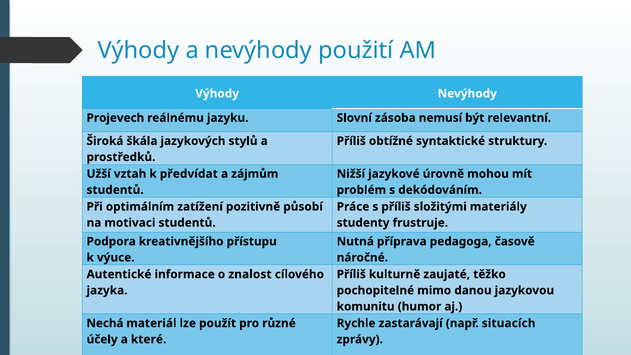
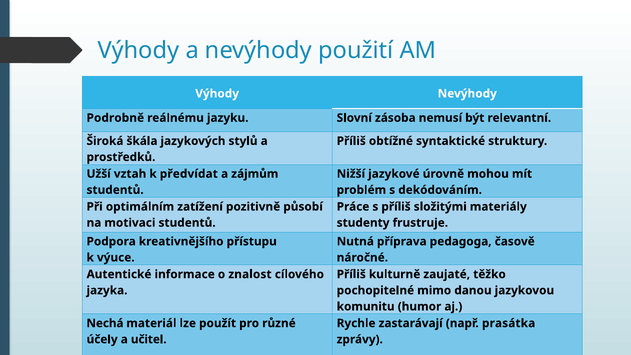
Projevech: Projevech -> Podrobně (115, 118)
situacích: situacích -> prasátka (509, 323)
které: které -> učitel (149, 339)
